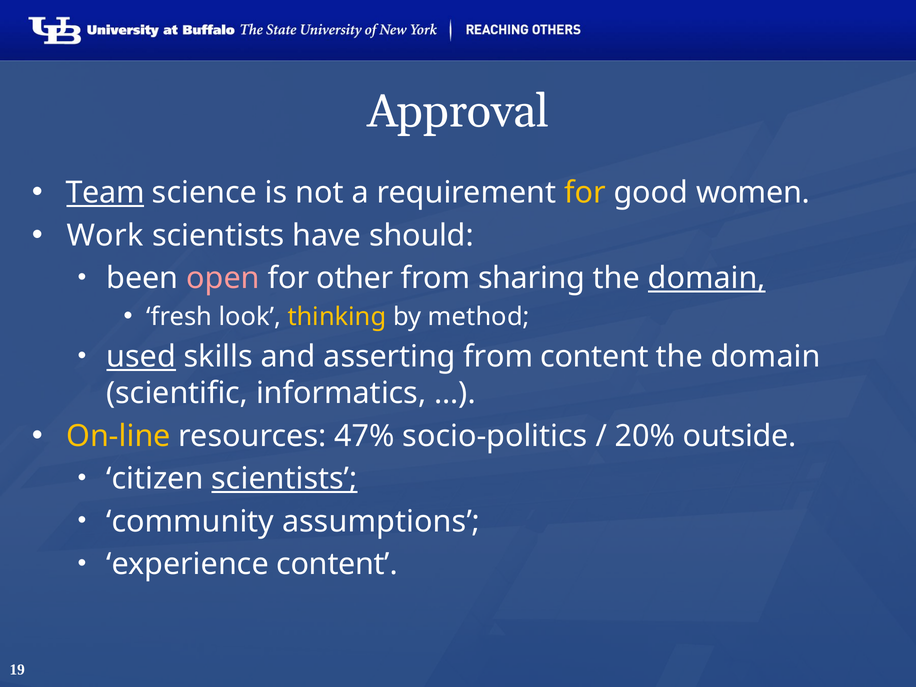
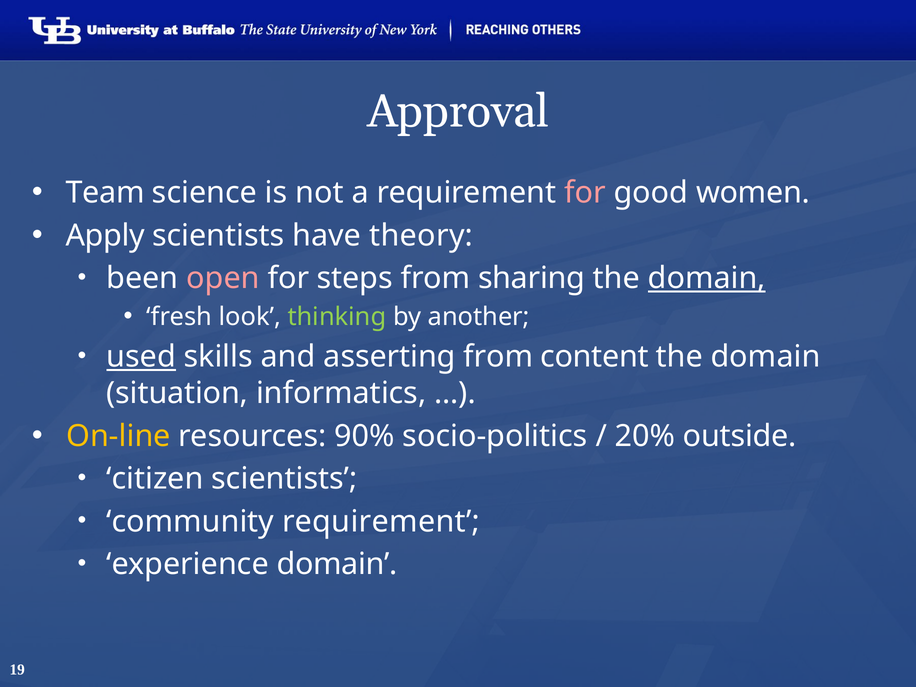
Team underline: present -> none (105, 193)
for colour: yellow -> pink (585, 193)
Work: Work -> Apply (105, 236)
should: should -> theory (421, 236)
other: other -> steps (355, 278)
thinking colour: yellow -> light green (337, 317)
method: method -> another (479, 317)
scientific: scientific -> situation (177, 393)
47%: 47% -> 90% (364, 436)
scientists underline: present -> none (284, 479)
community assumptions: assumptions -> requirement (381, 522)
experience content: content -> domain (337, 564)
